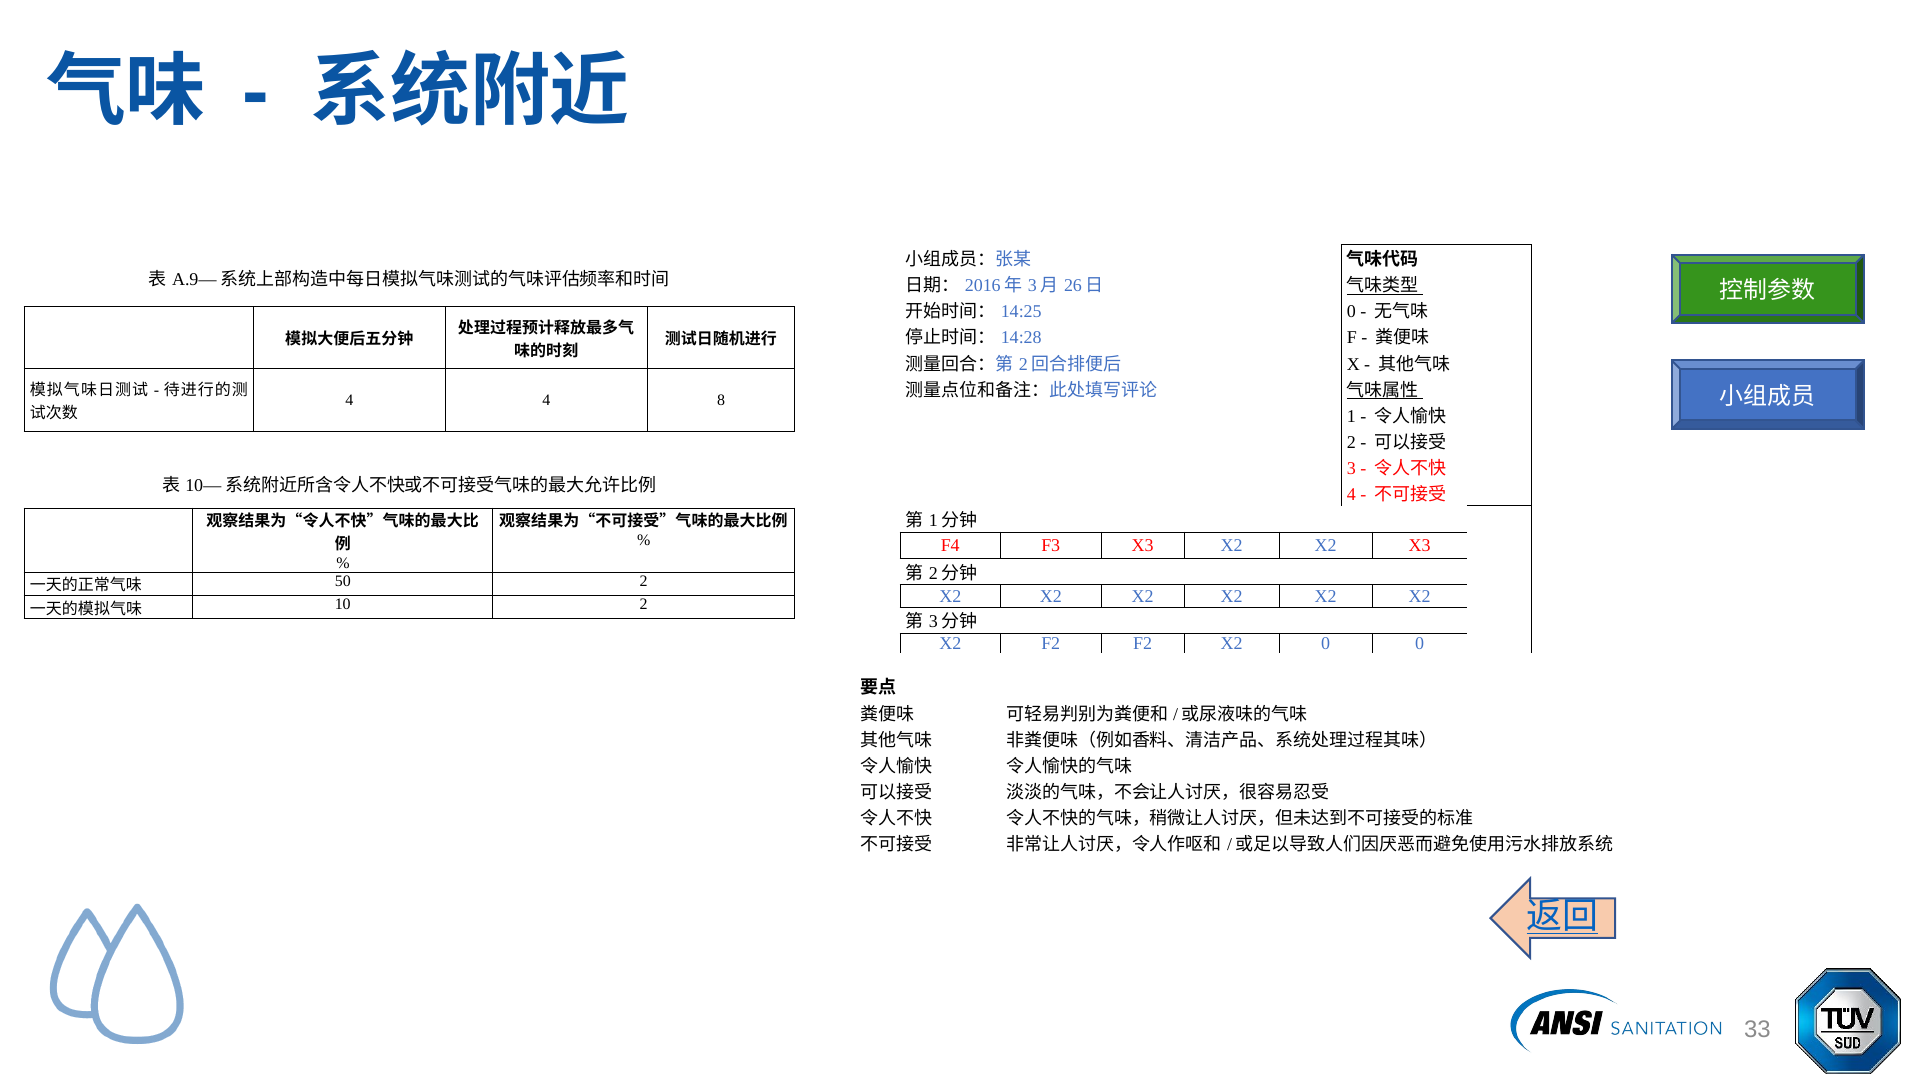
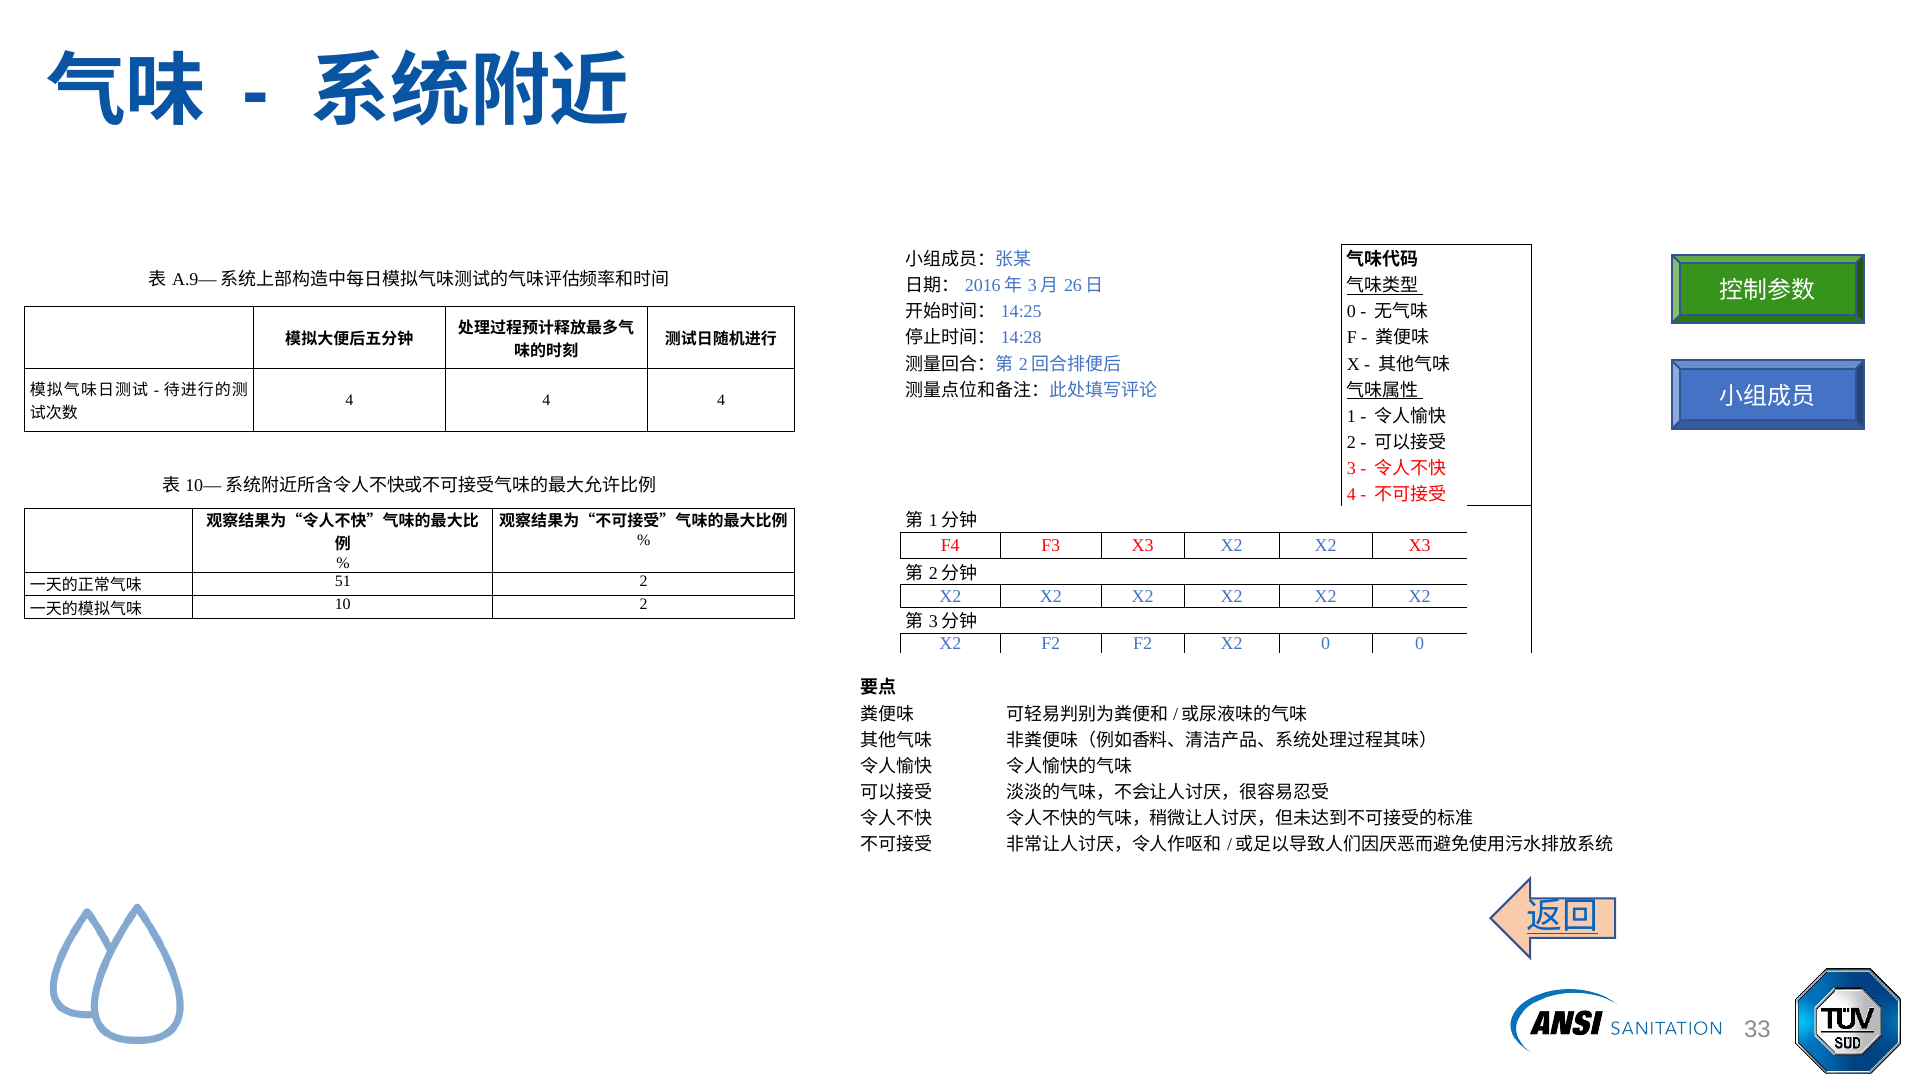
4 4 8: 8 -> 4 (721, 400)
50: 50 -> 51 (343, 582)
